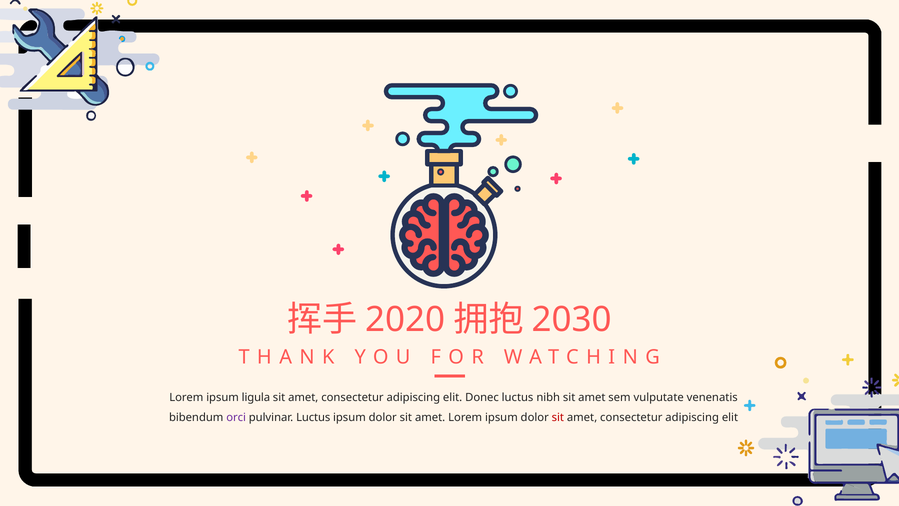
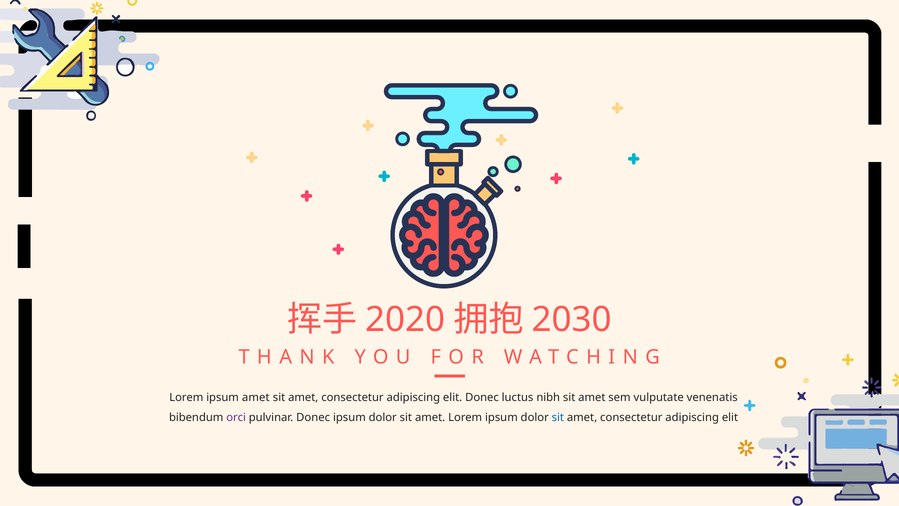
ipsum ligula: ligula -> amet (256, 397)
pulvinar Luctus: Luctus -> Donec (313, 417)
sit colour: red -> blue (558, 417)
